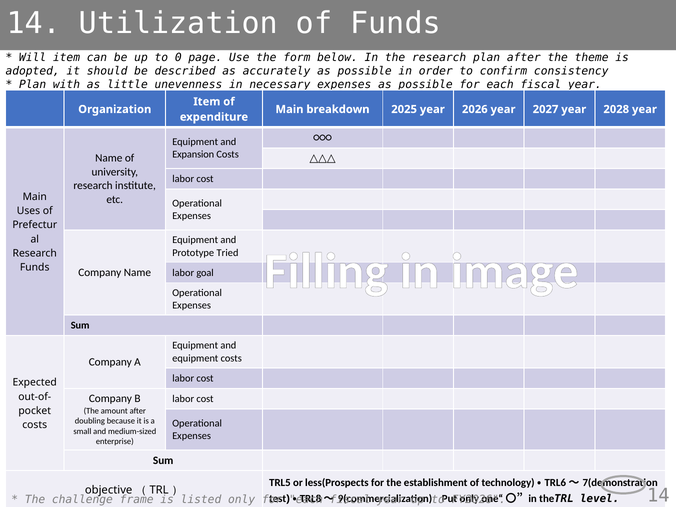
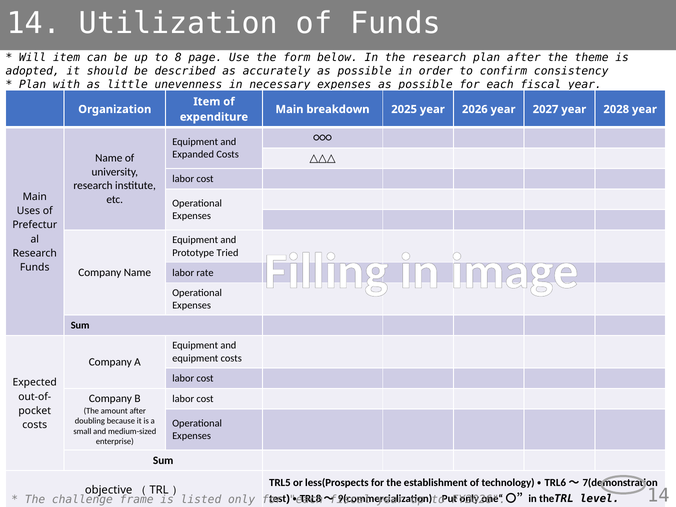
0: 0 -> 8 (178, 58)
Expansion: Expansion -> Expanded (193, 154)
goal: goal -> rate (205, 273)
